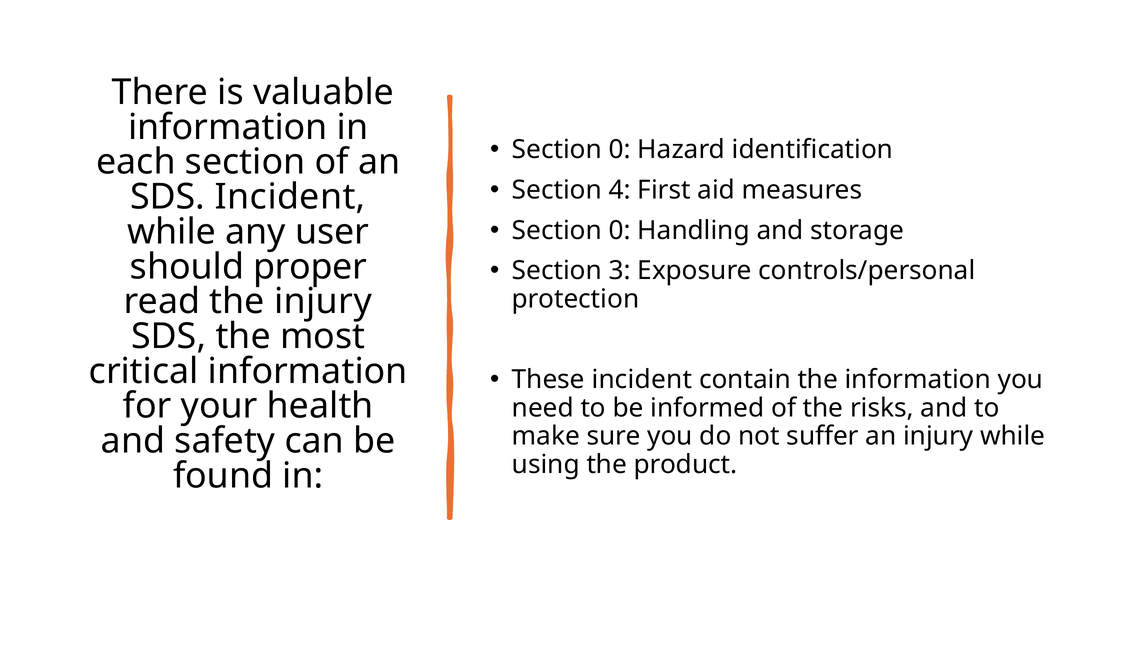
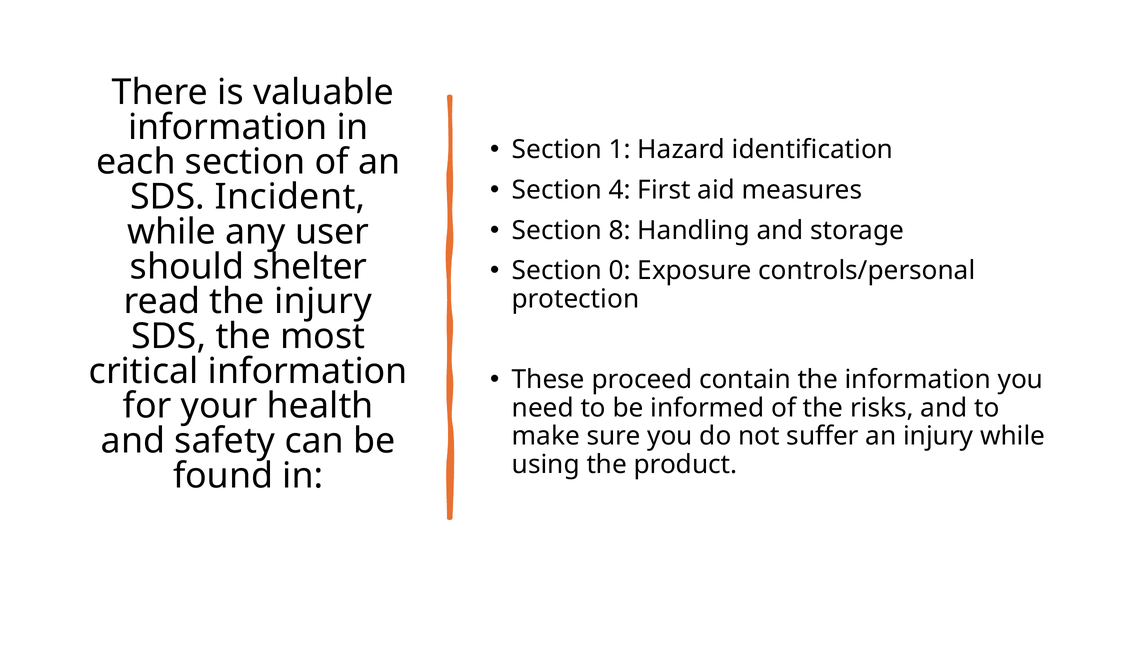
0: 0 -> 1 (620, 150)
0: 0 -> 8 (620, 230)
proper: proper -> shelter (310, 267)
3: 3 -> 0 (620, 270)
These incident: incident -> proceed (642, 379)
